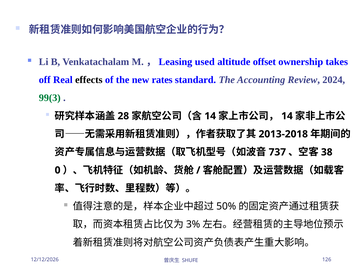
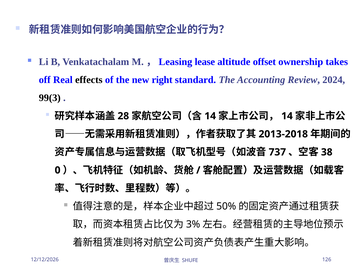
used: used -> lease (205, 62)
rates: rates -> right (162, 80)
99(3 colour: green -> black (50, 98)
